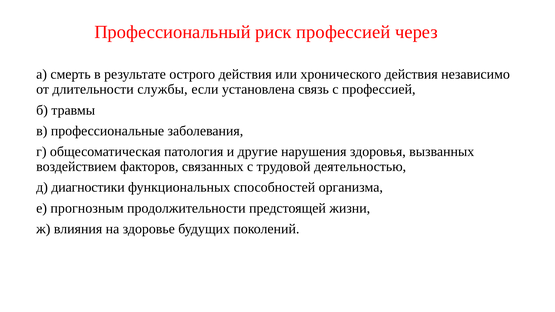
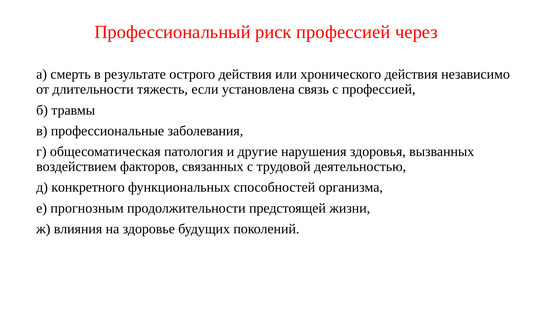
службы: службы -> тяжесть (163, 89)
диагностики: диагностики -> конкретного (88, 187)
